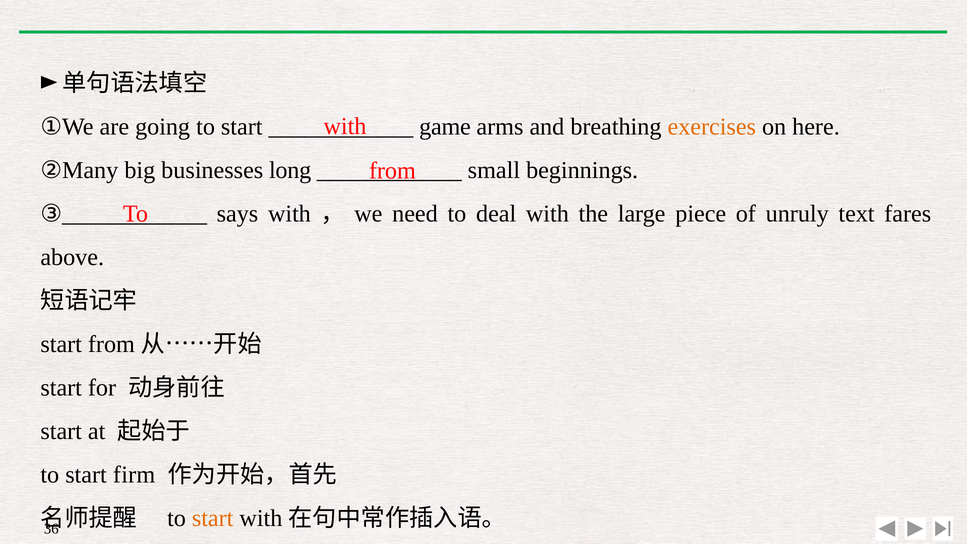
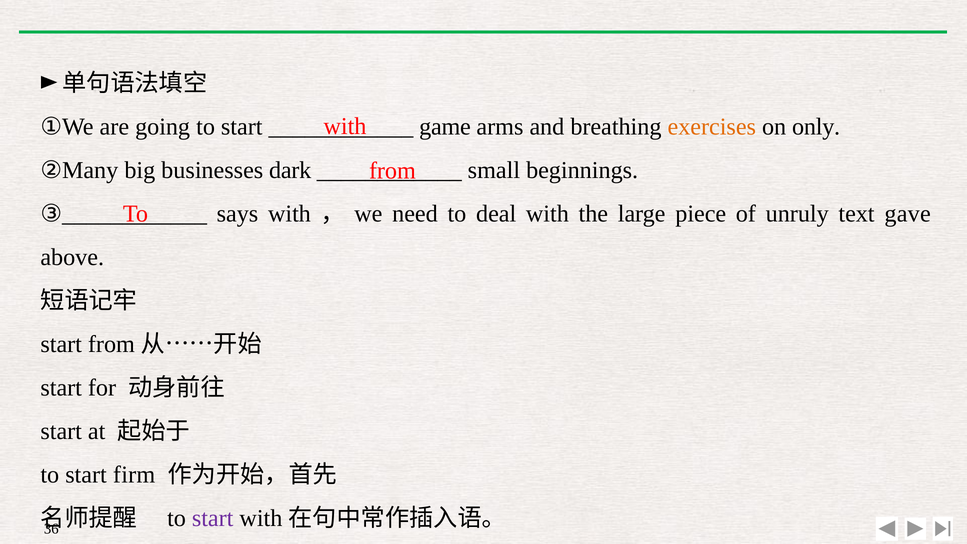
here: here -> only (816, 127)
long: long -> dark (290, 170)
fares: fares -> gave (908, 214)
start colour: orange -> purple (213, 518)
